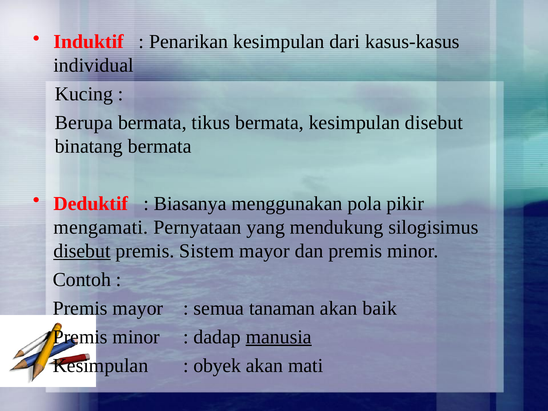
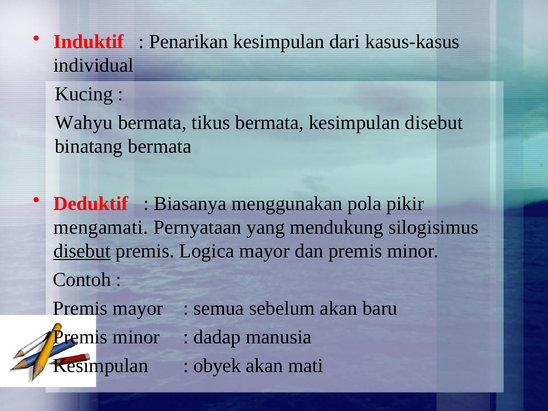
Berupa: Berupa -> Wahyu (84, 123)
Sistem: Sistem -> Logica (207, 251)
tanaman: tanaman -> sebelum (282, 308)
baik: baik -> baru (380, 308)
manusia underline: present -> none (279, 337)
